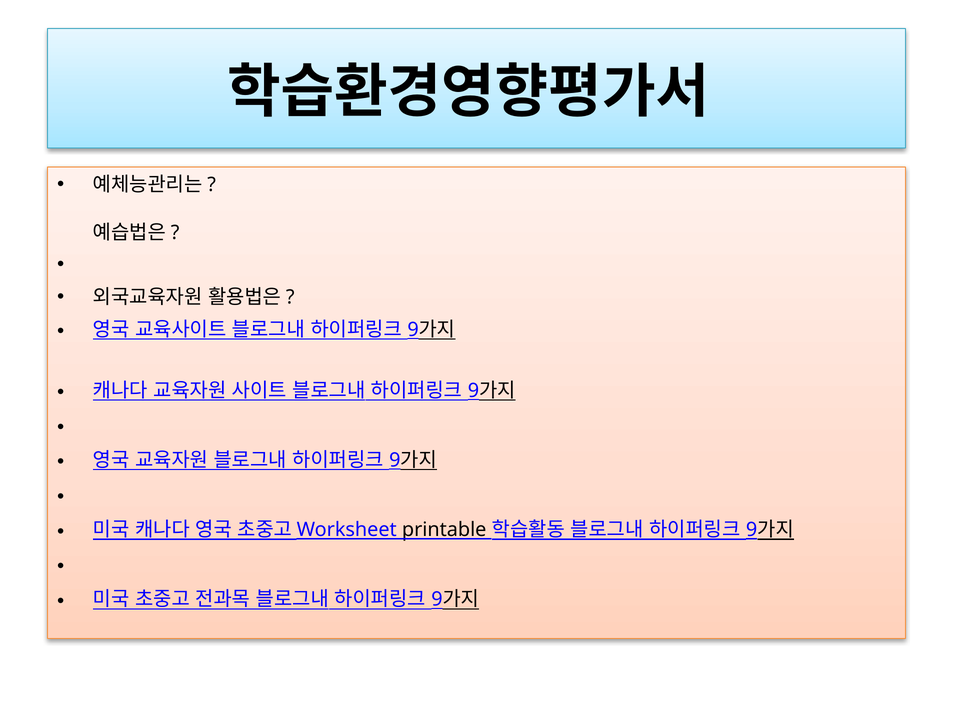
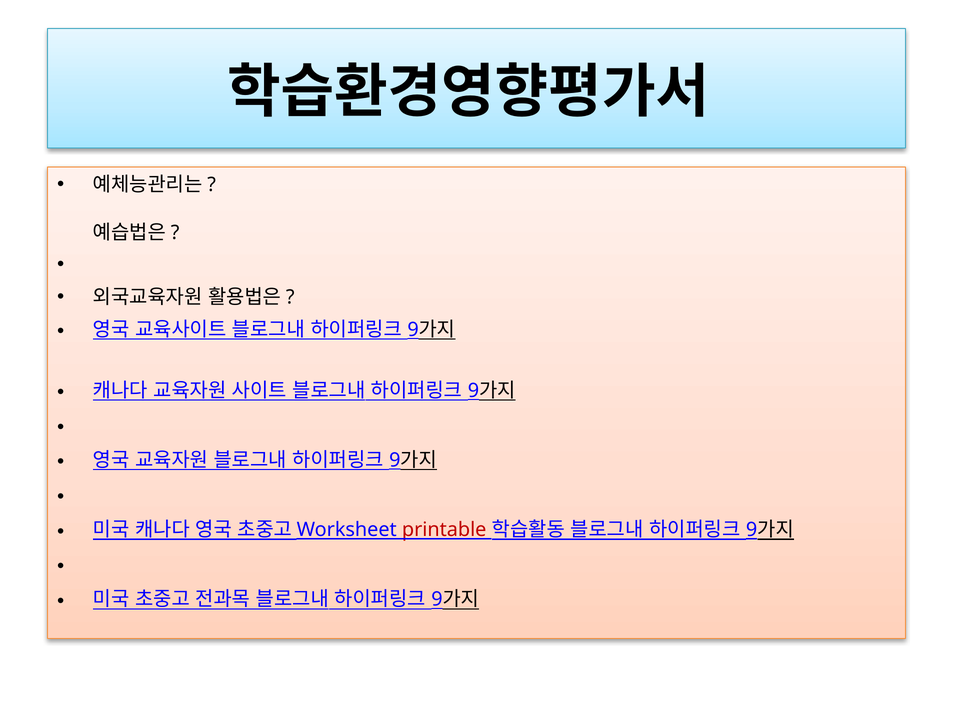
printable colour: black -> red (444, 529)
